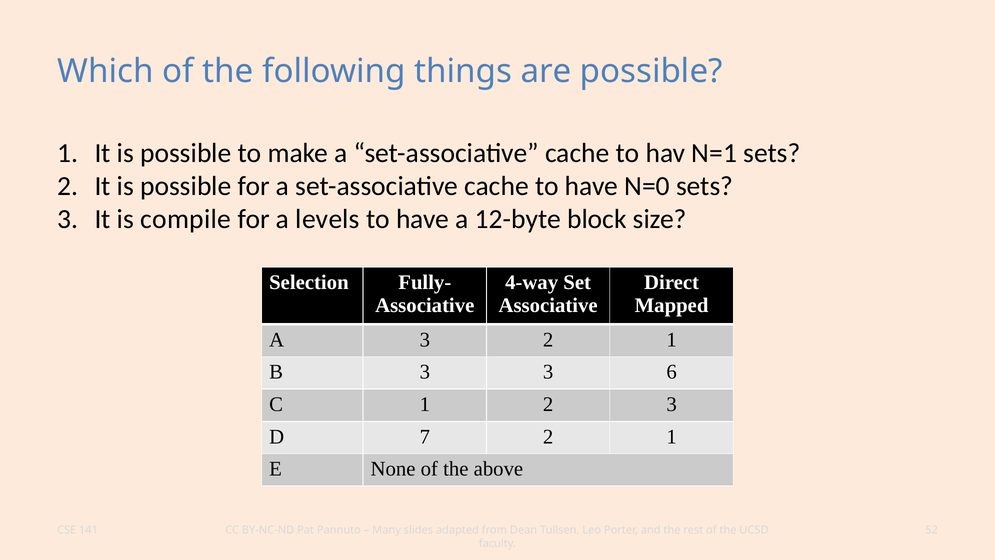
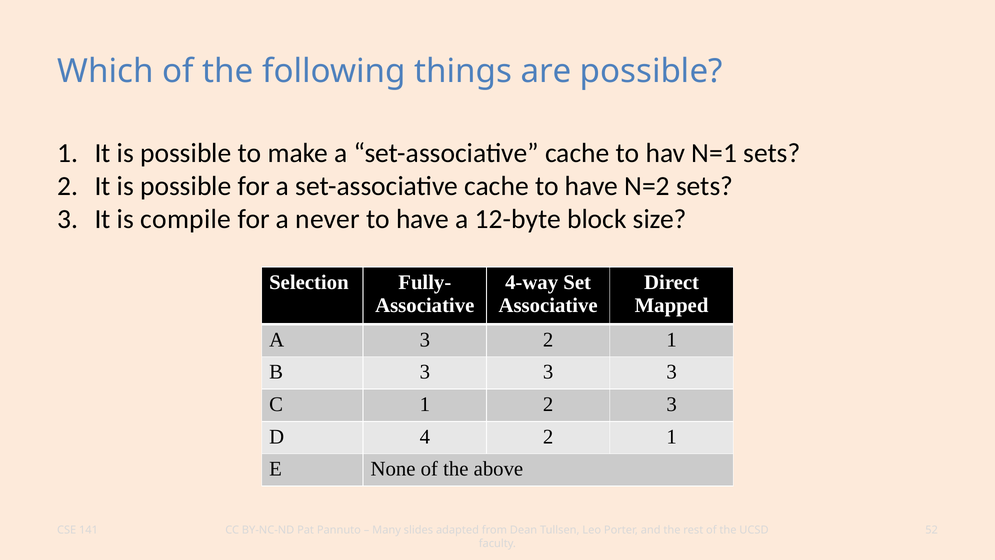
N=0: N=0 -> N=2 (647, 186)
levels: levels -> never (328, 219)
3 3 6: 6 -> 3 (672, 372)
7: 7 -> 4 (425, 437)
